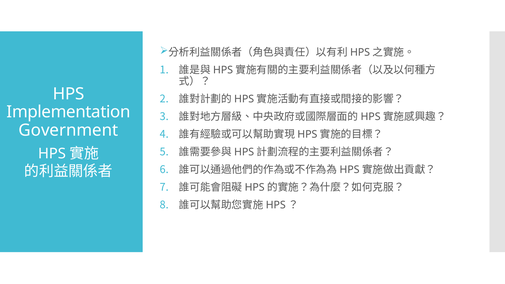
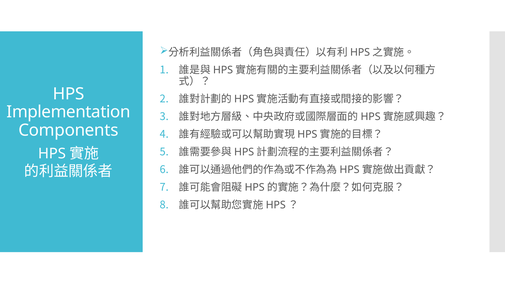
Government: Government -> Components (69, 130)
